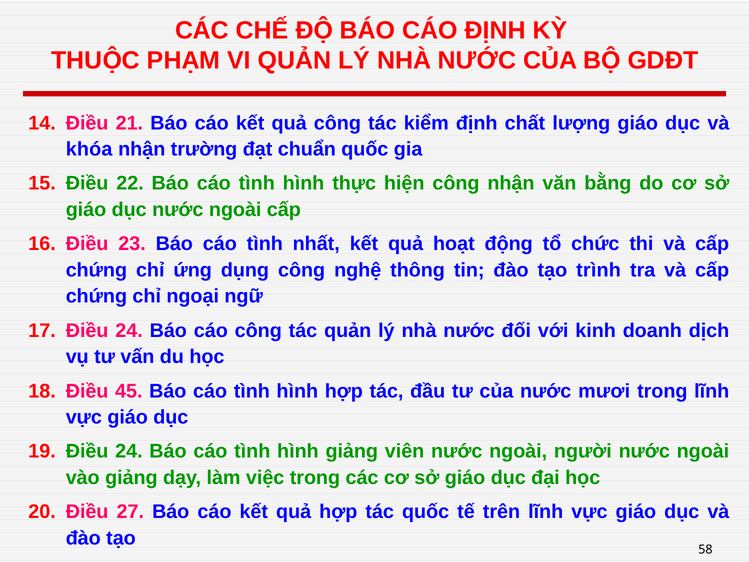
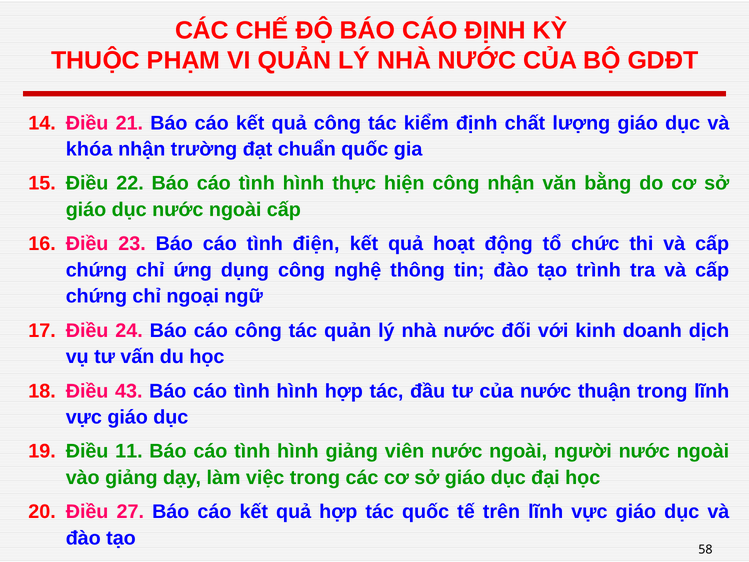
nhất: nhất -> điện (316, 244)
45: 45 -> 43 (129, 391)
mươi: mươi -> thuận (604, 391)
24: 24 -> 11 (129, 451)
